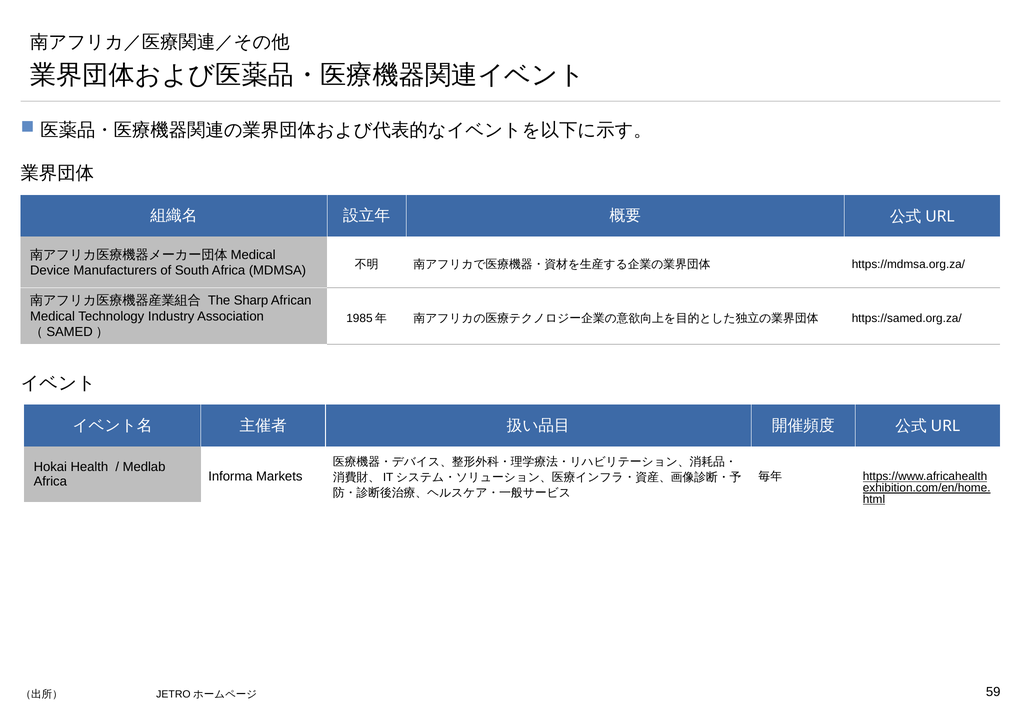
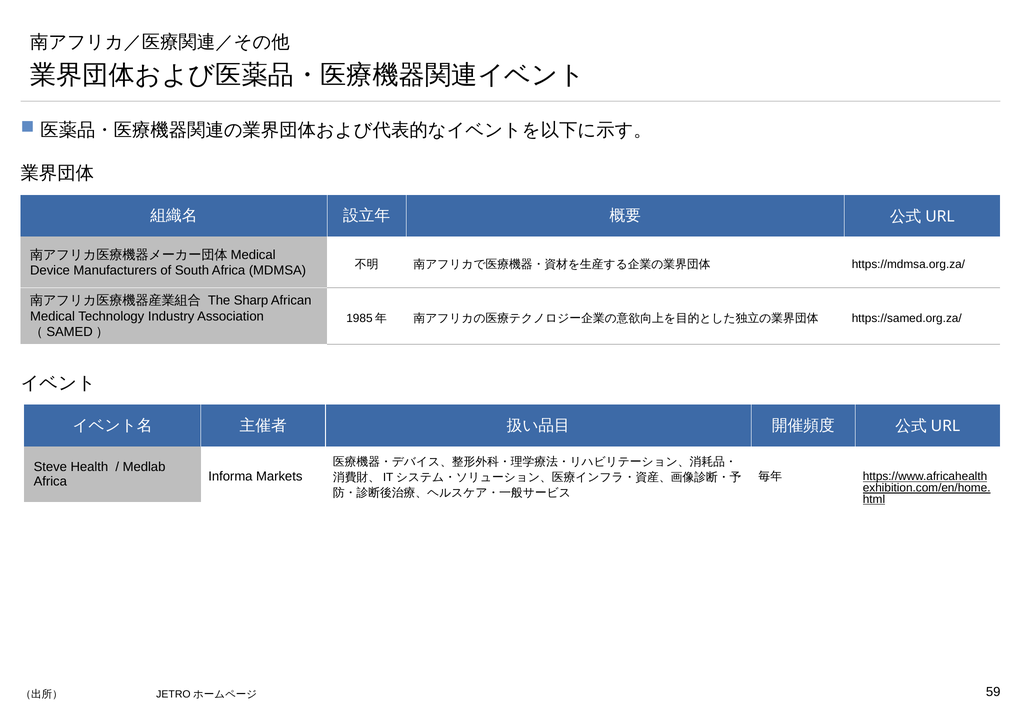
Hokai: Hokai -> Steve (50, 467)
